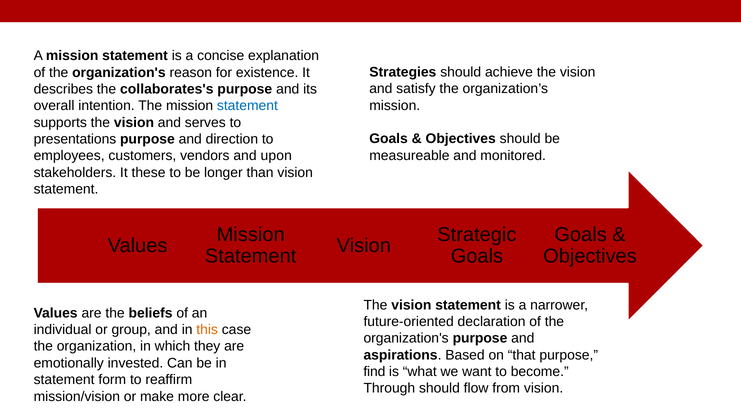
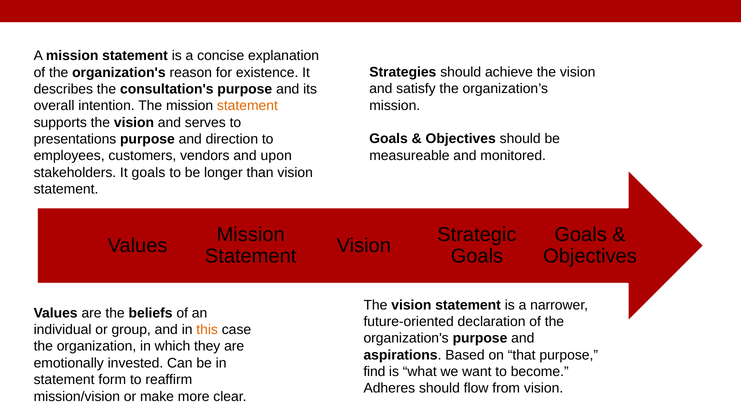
collaborates's: collaborates's -> consultation's (167, 89)
statement colour: blue -> orange (247, 106)
It these: these -> goals (148, 172)
Through: Through -> Adheres (389, 388)
